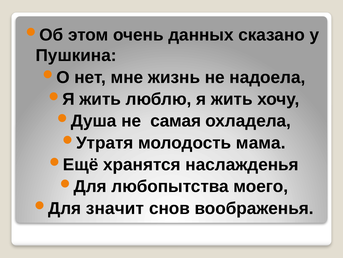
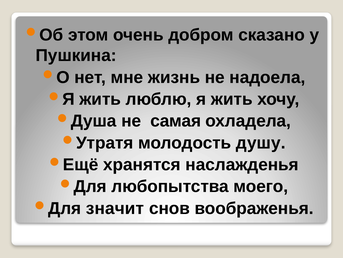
данных: данных -> добром (201, 35)
мама: мама -> душу (261, 142)
